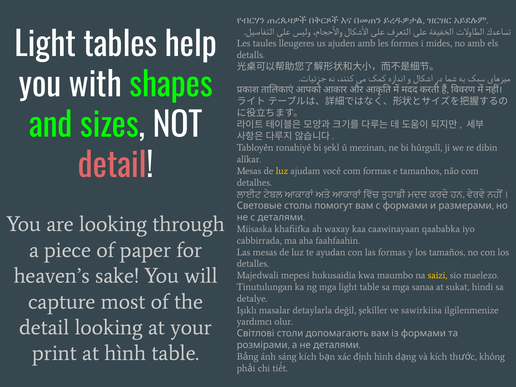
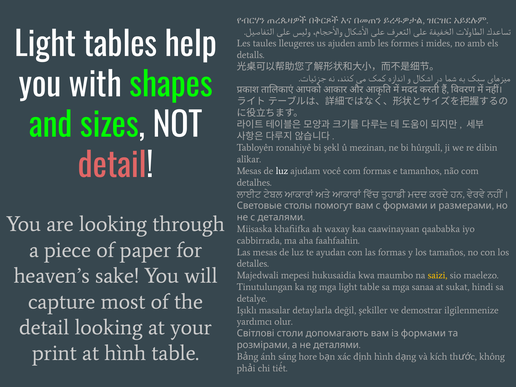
luz colour: yellow -> white (282, 171)
sawirkiisa: sawirkiisa -> demostrar (422, 310)
sáng kích: kích -> hore (308, 357)
